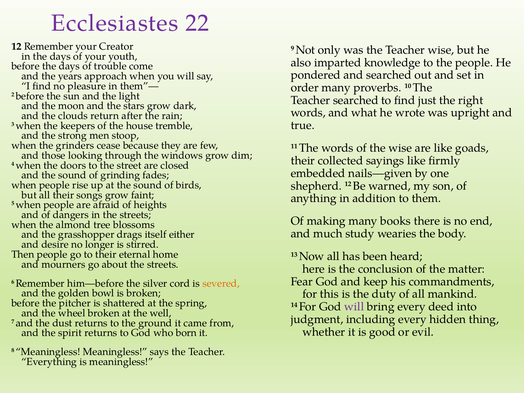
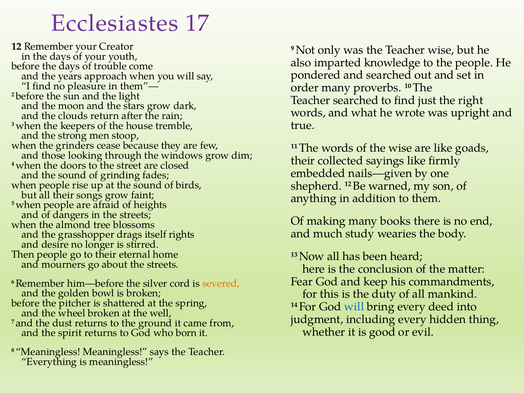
22: 22 -> 17 (197, 23)
either: either -> rights (182, 235)
will colour: purple -> blue (354, 307)
